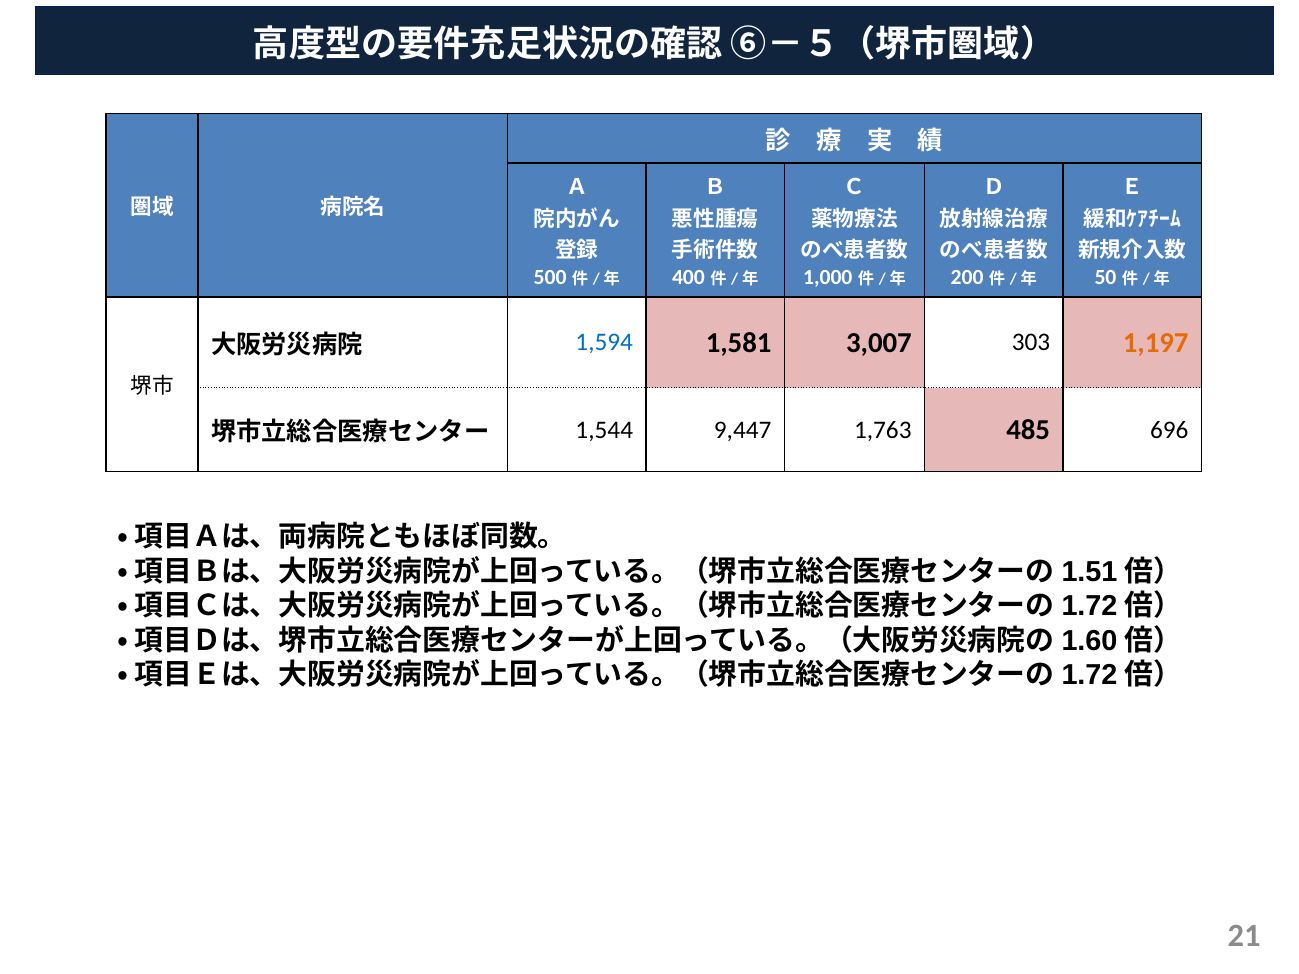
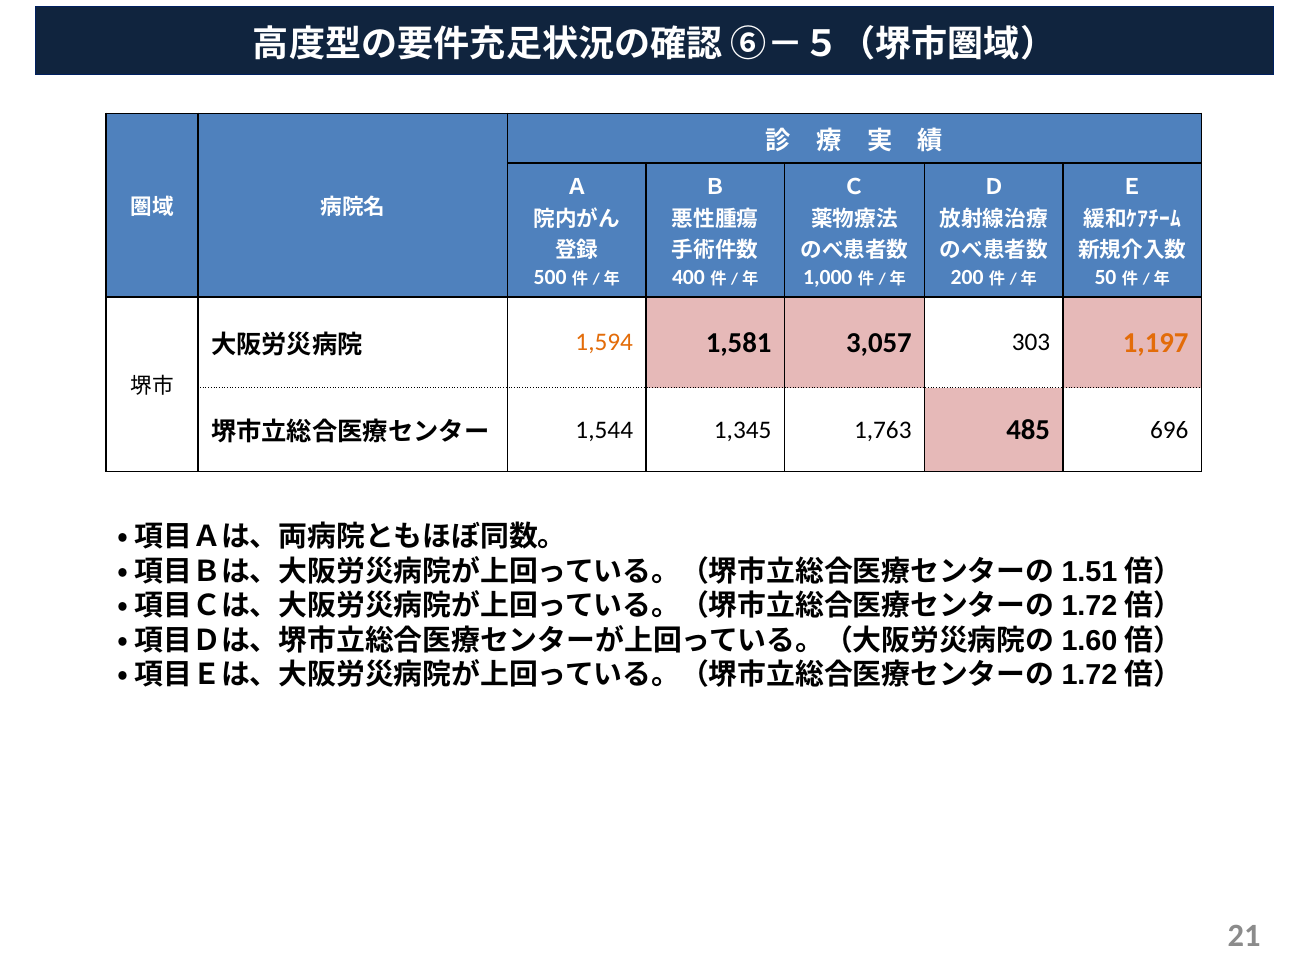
1,594 colour: blue -> orange (604, 343)
3,007: 3,007 -> 3,057 (879, 343)
9,447: 9,447 -> 1,345 (743, 430)
